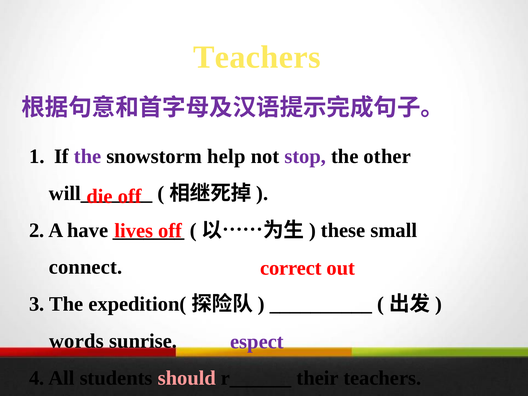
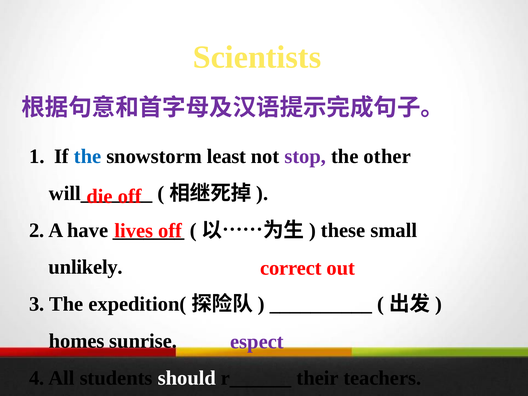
Teachers: Teachers -> Scientists (257, 57)
the colour: purple -> blue (88, 156)
help: help -> least (227, 156)
connect: connect -> unlikely (86, 267)
words: words -> homes (77, 341)
should colour: pink -> white (187, 378)
